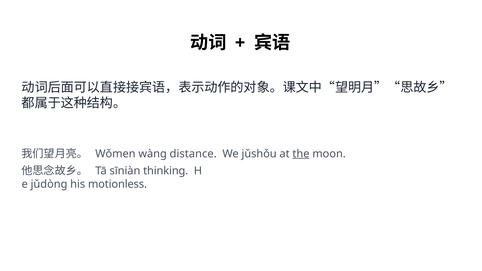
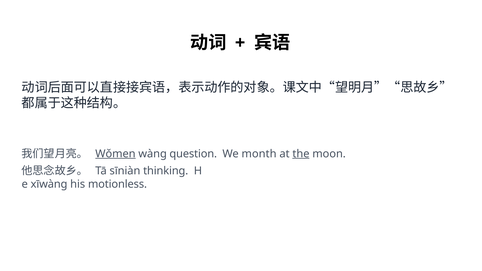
Wǒmen underline: none -> present (115, 154)
distance: distance -> question (193, 154)
jǔshǒu: jǔshǒu -> month (259, 154)
jǔdòng: jǔdòng -> xīwàng (49, 184)
